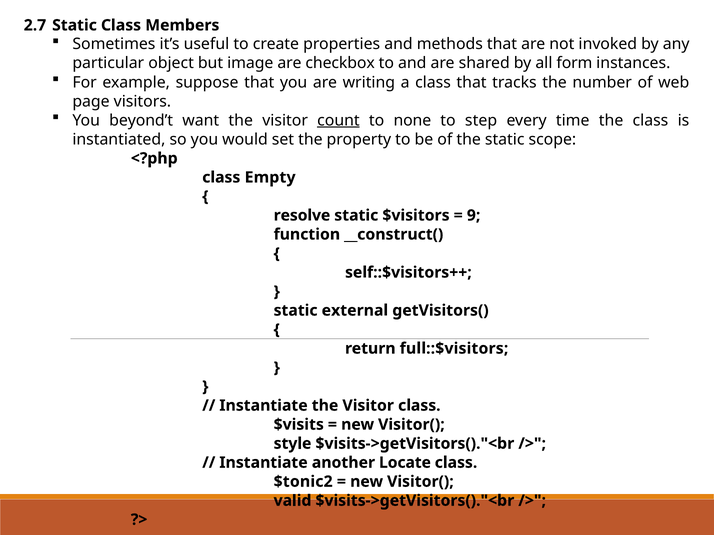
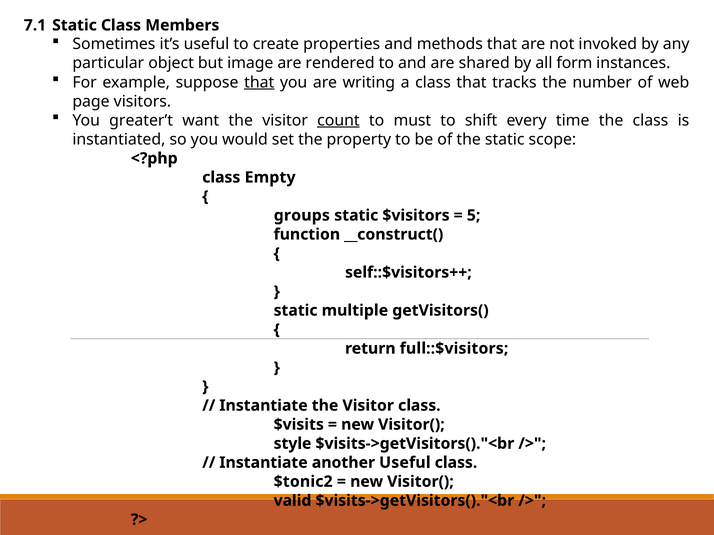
2.7: 2.7 -> 7.1 (35, 25)
checkbox: checkbox -> rendered (340, 63)
that underline: none -> present (259, 82)
beyond’t: beyond’t -> greater’t (141, 120)
none: none -> must (412, 120)
step: step -> shift (481, 120)
resolve: resolve -> groups (302, 216)
9: 9 -> 5 (474, 216)
external: external -> multiple (355, 311)
another Locate: Locate -> Useful (405, 463)
